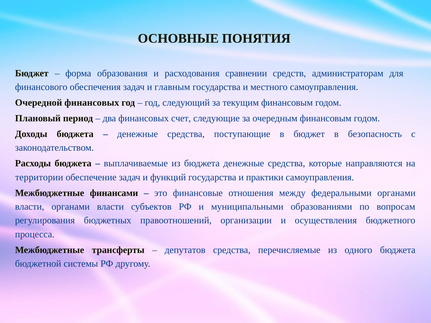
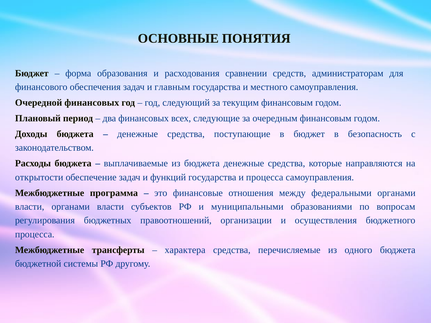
счет: счет -> всех (181, 118)
территории: территории -> открытости (39, 177)
и практики: практики -> процесса (265, 177)
финансами: финансами -> программа (114, 193)
депутатов: депутатов -> характера (185, 250)
